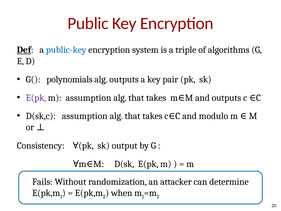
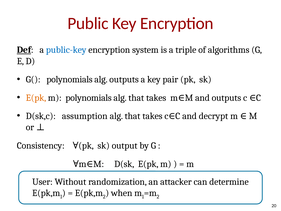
E(pk colour: purple -> orange (36, 98)
m assumption: assumption -> polynomials (89, 98)
modulo: modulo -> decrypt (213, 116)
Fails: Fails -> User (42, 182)
